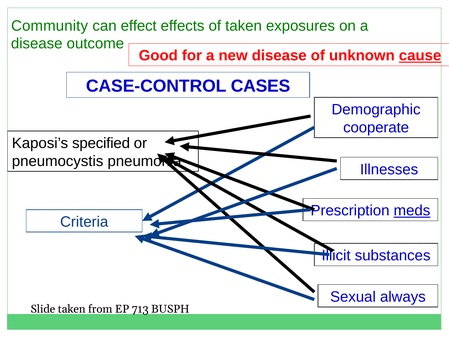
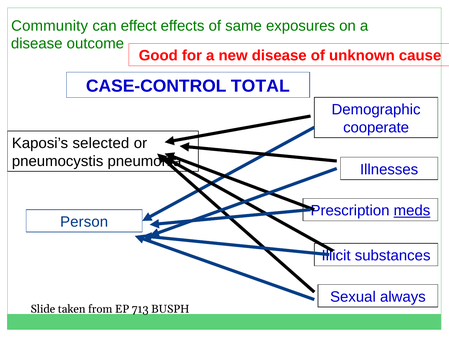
of taken: taken -> same (244, 26)
cause underline: present -> none (420, 56)
CASES: CASES -> TOTAL (260, 86)
specified: specified -> selected (101, 143)
Criteria: Criteria -> Person (84, 222)
